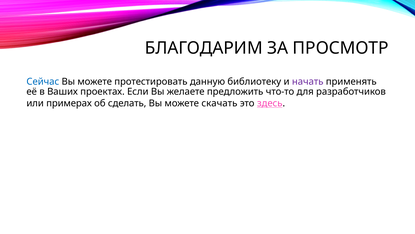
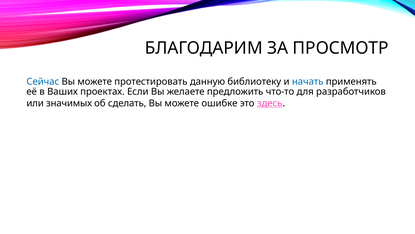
начать colour: purple -> blue (308, 81)
примерах: примерах -> значимых (69, 103)
скачать: скачать -> ошибке (219, 103)
